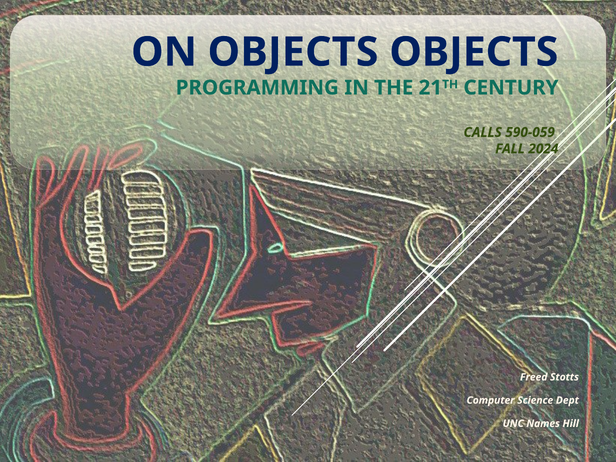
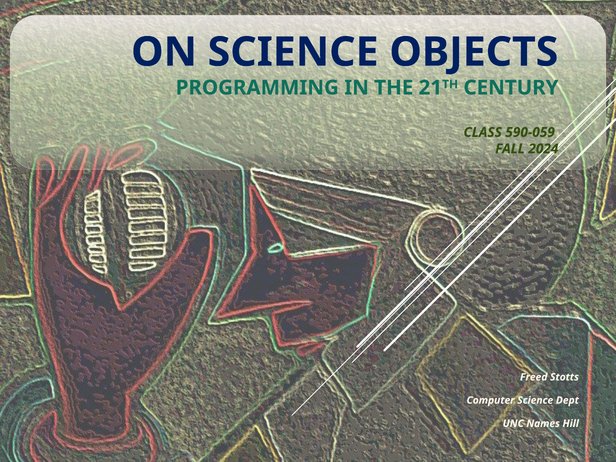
ON OBJECTS: OBJECTS -> SCIENCE (293, 52)
CALLS: CALLS -> CLASS (483, 132)
